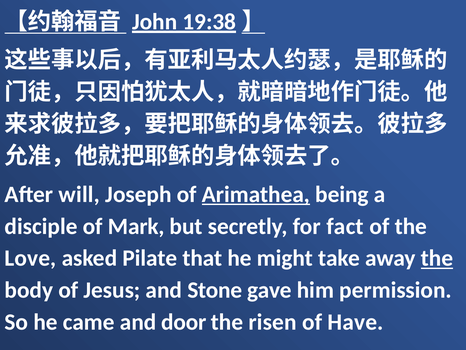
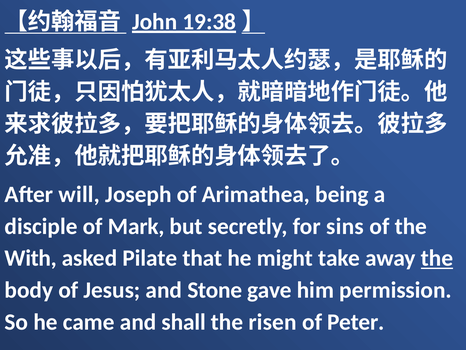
Arimathea underline: present -> none (256, 194)
fact: fact -> sins (345, 226)
Love: Love -> With (31, 258)
door: door -> shall (184, 322)
Have: Have -> Peter (356, 322)
